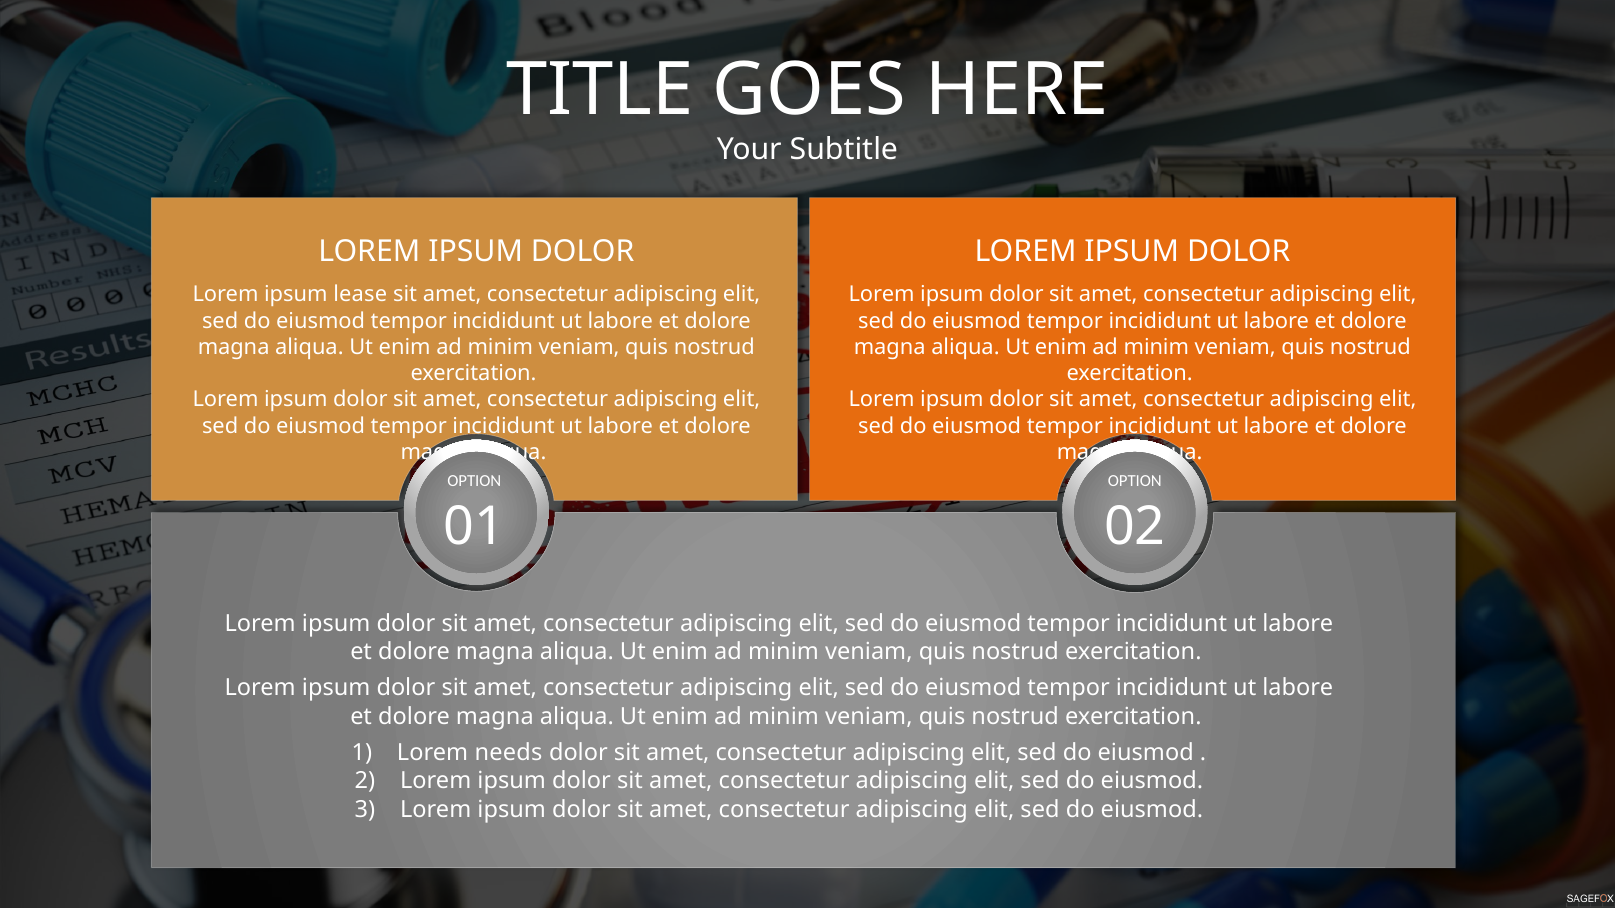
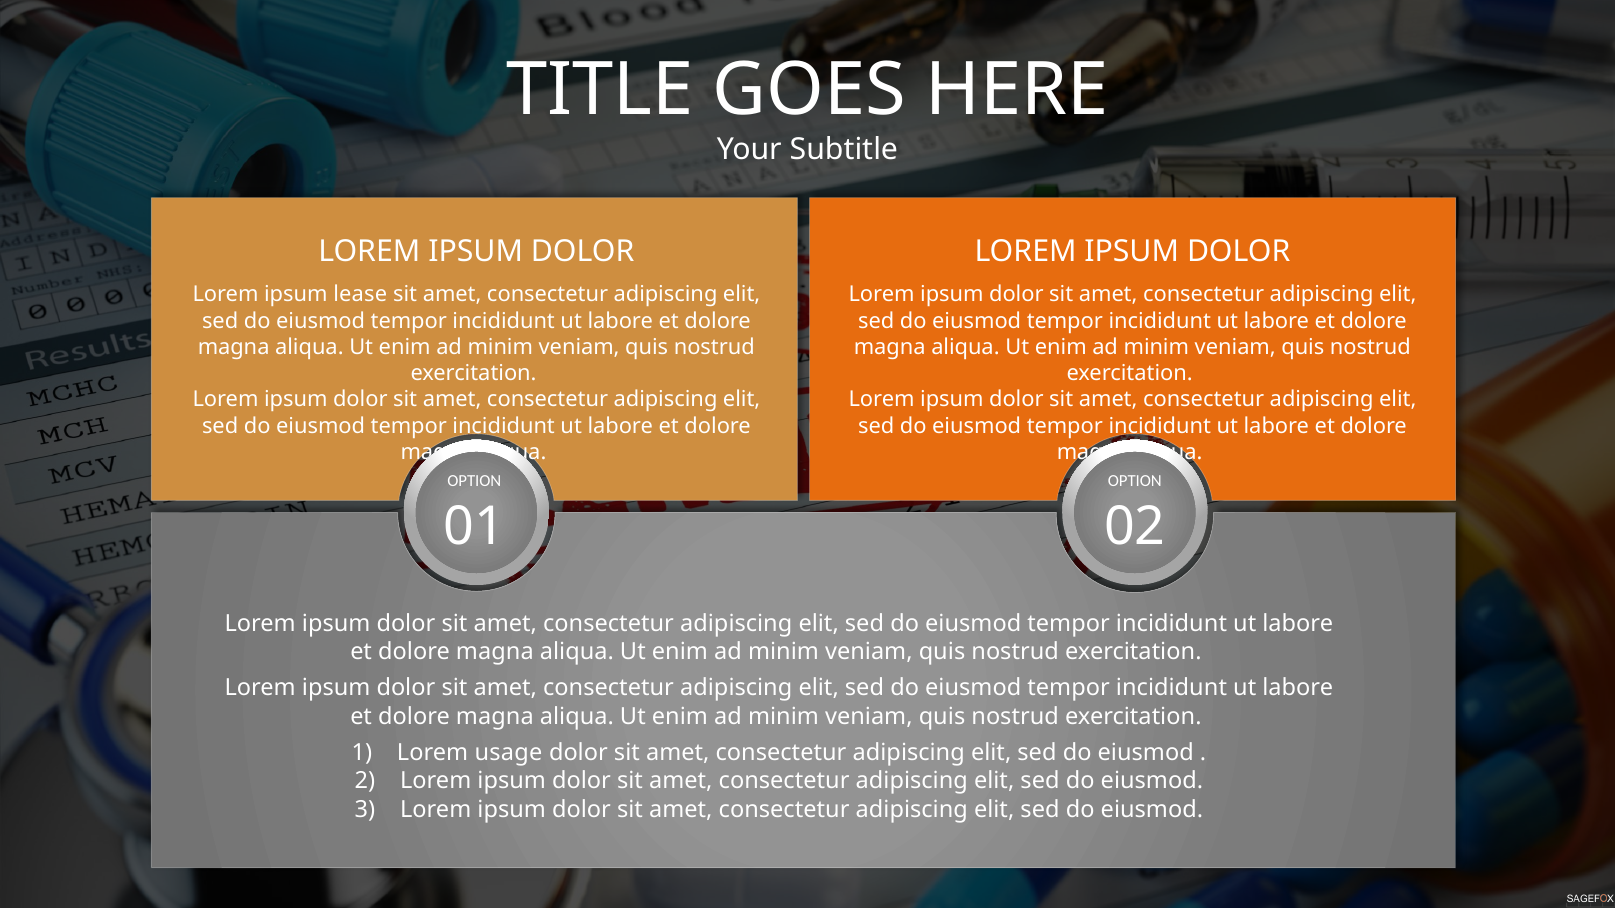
needs: needs -> usage (508, 753)
